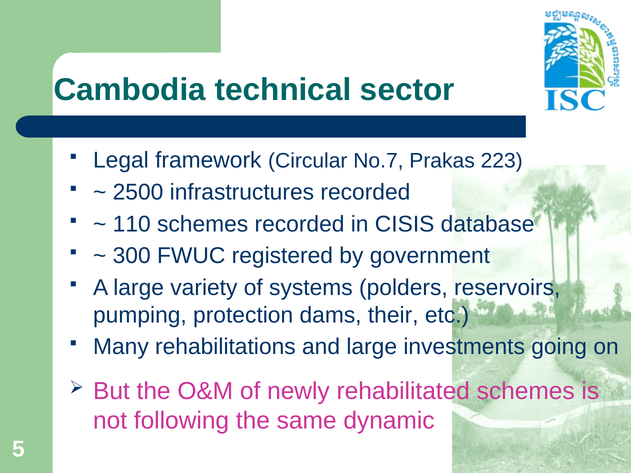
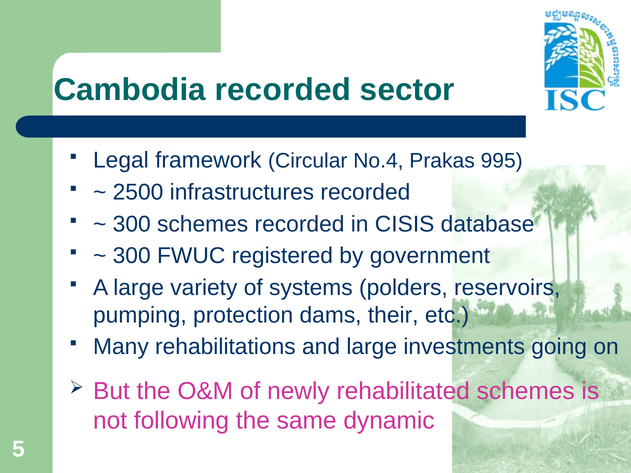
Cambodia technical: technical -> recorded (283, 90)
No.7: No.7 -> No.4 (378, 161)
223: 223 -> 995 (502, 161)
110: 110 -> 300 (132, 224)
